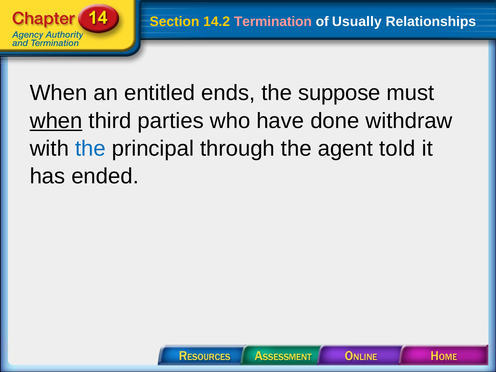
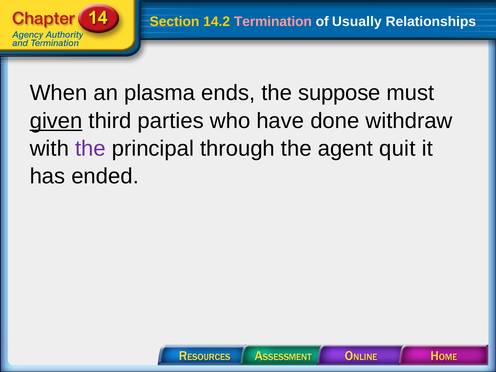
entitled: entitled -> plasma (160, 93)
when: when -> given (56, 121)
the colour: blue -> purple (90, 148)
told: told -> quit (397, 148)
